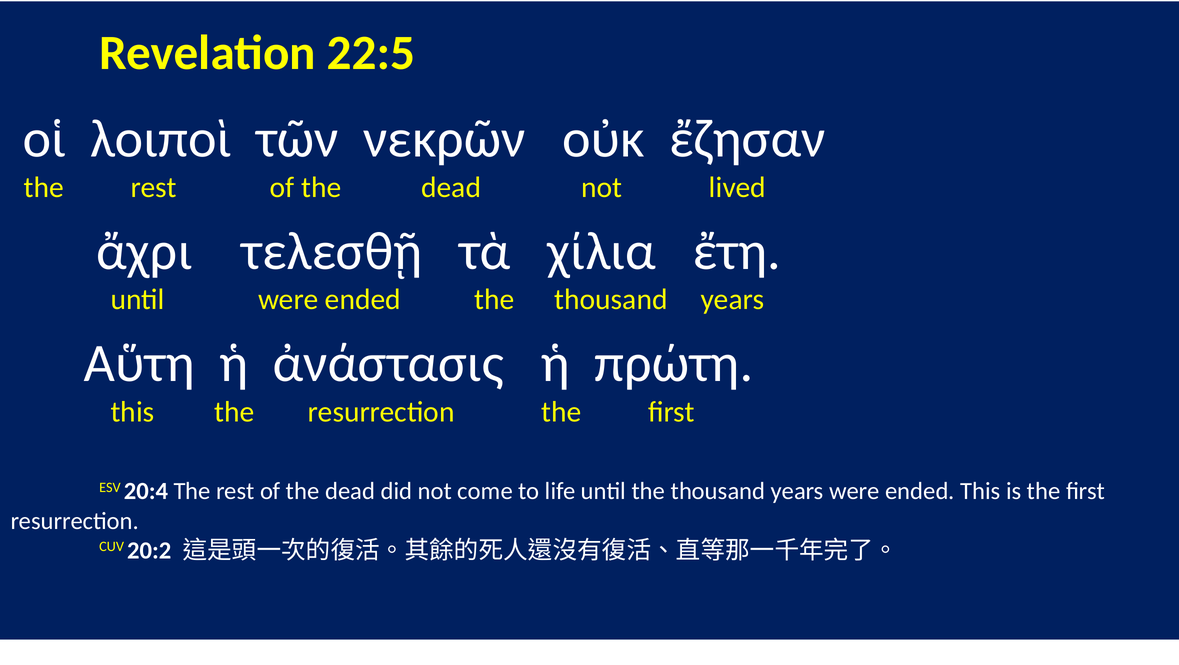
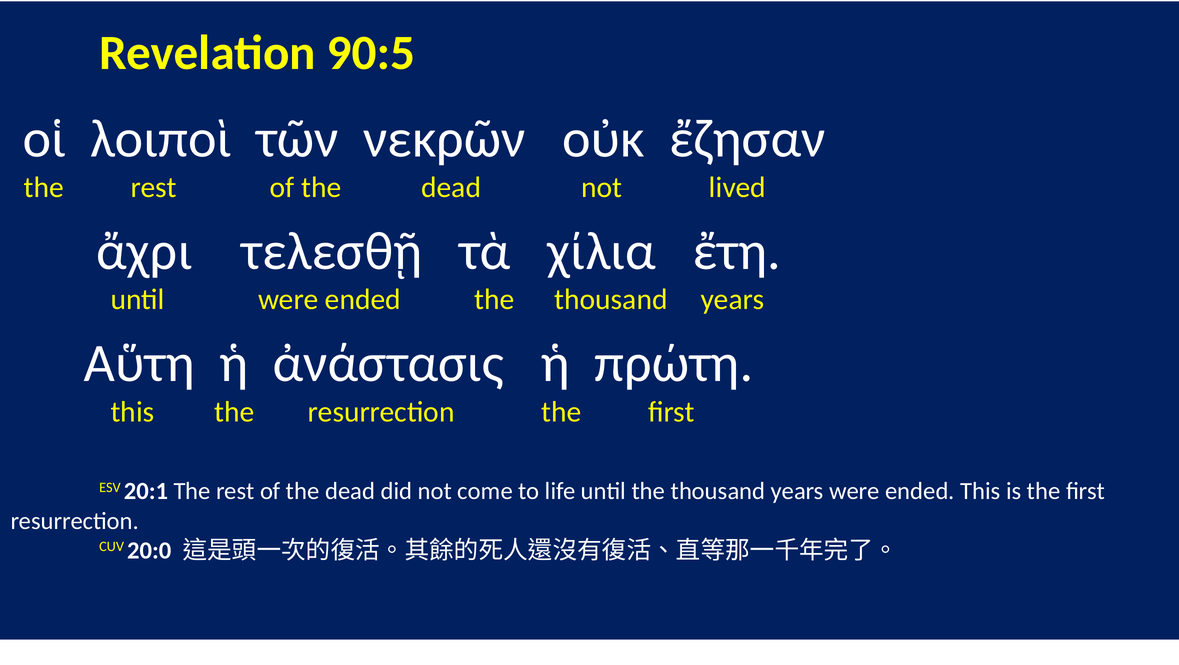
22:5: 22:5 -> 90:5 (371, 53)
20:4: 20:4 -> 20:1 (146, 491)
20:2: 20:2 -> 20:0 (149, 550)
